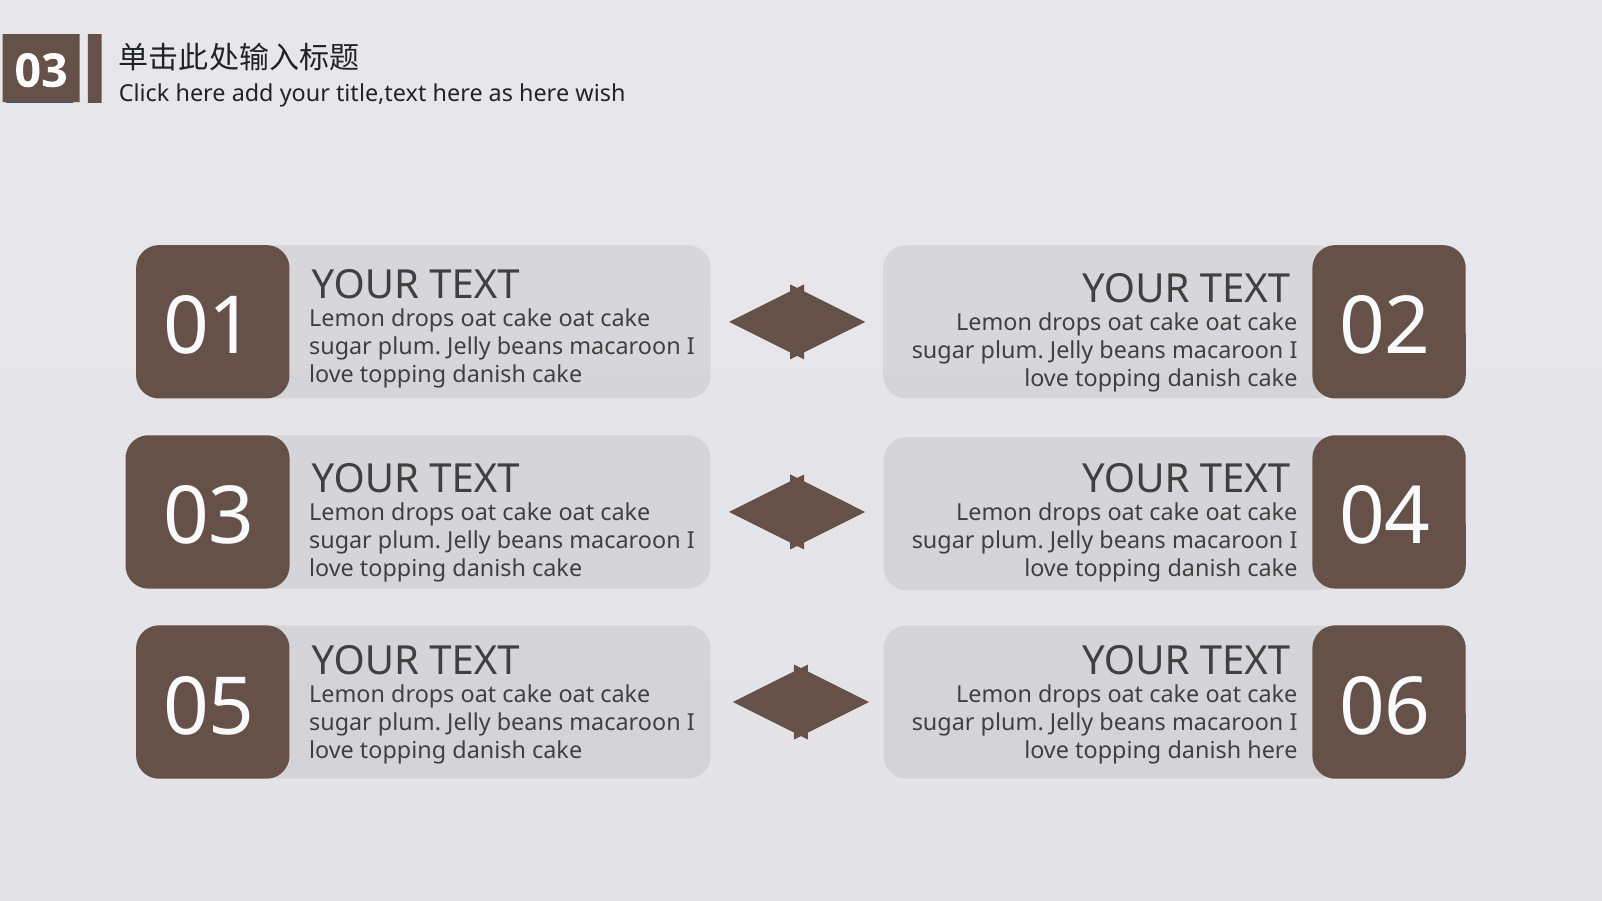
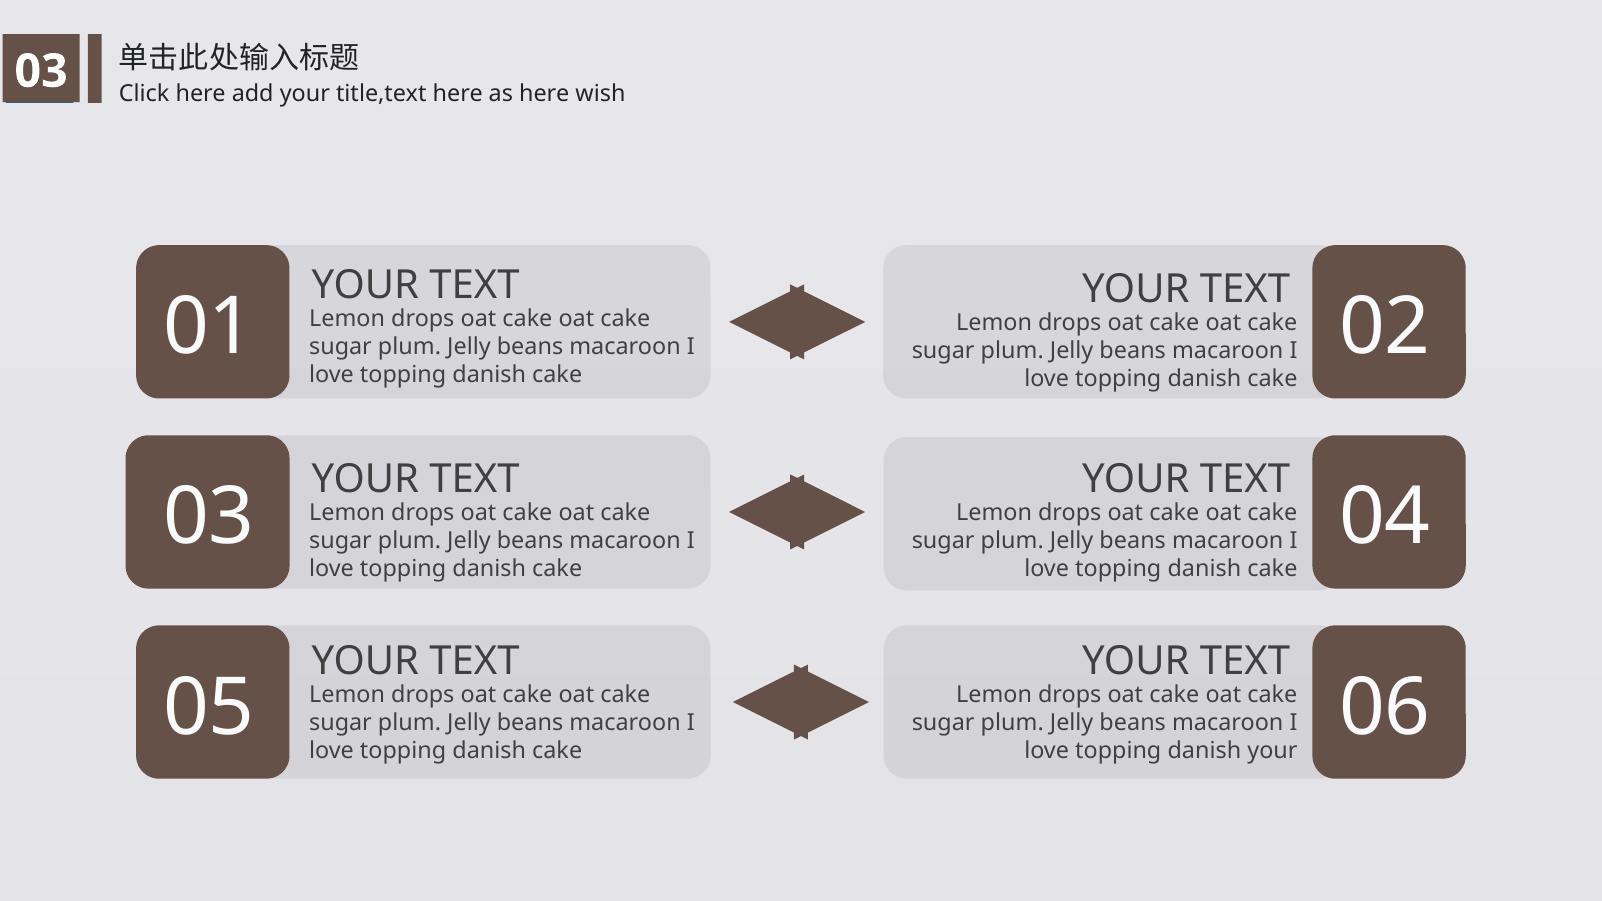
danish here: here -> your (1272, 751)
